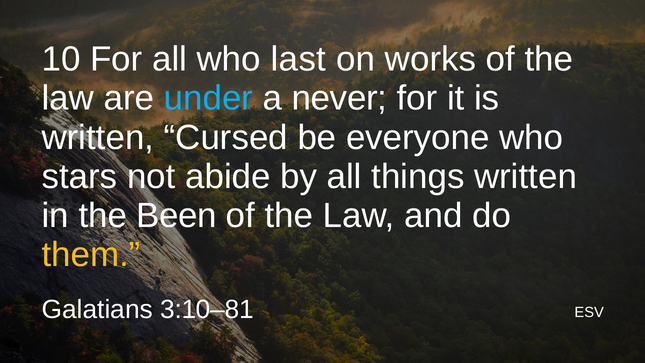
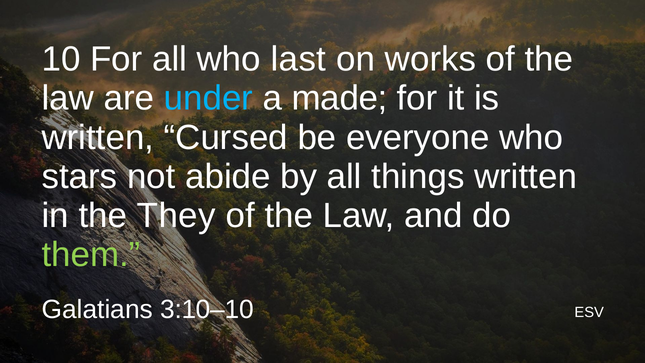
never: never -> made (340, 98)
Been: Been -> They (176, 215)
them colour: yellow -> light green (91, 254)
3:10–81: 3:10–81 -> 3:10–10 (207, 310)
